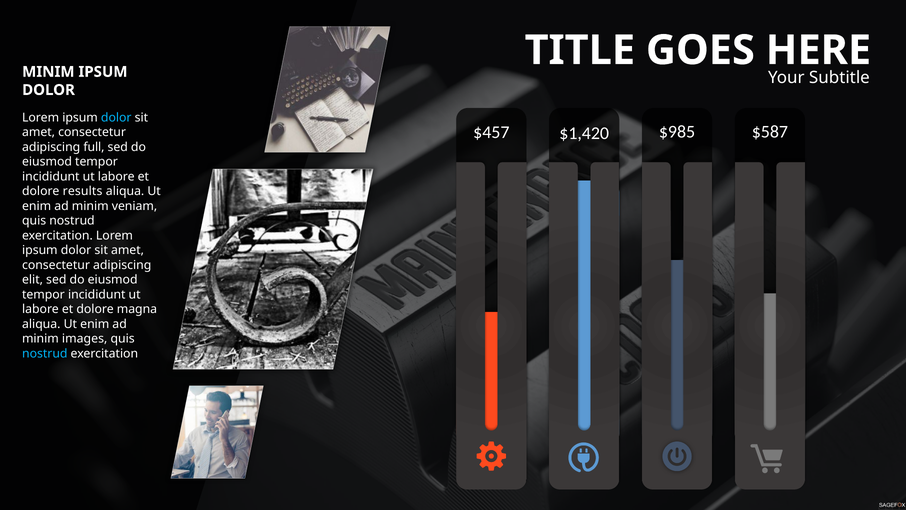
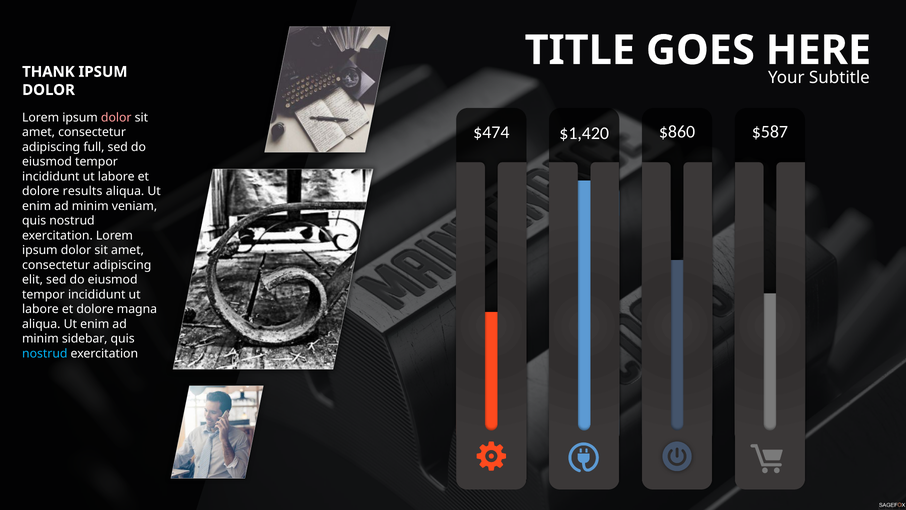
MINIM: MINIM -> THANK (48, 72)
dolor colour: light blue -> pink (116, 117)
$457: $457 -> $474 (491, 132)
$985: $985 -> $860 (677, 132)
images: images -> sidebar (85, 339)
